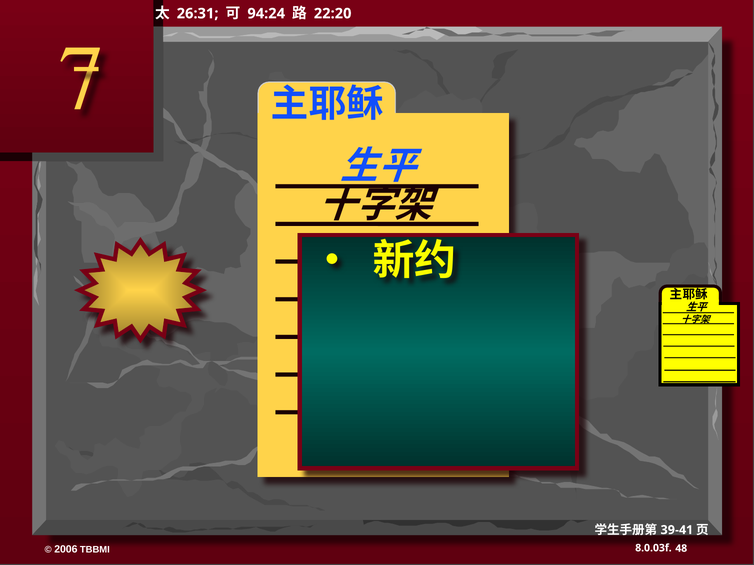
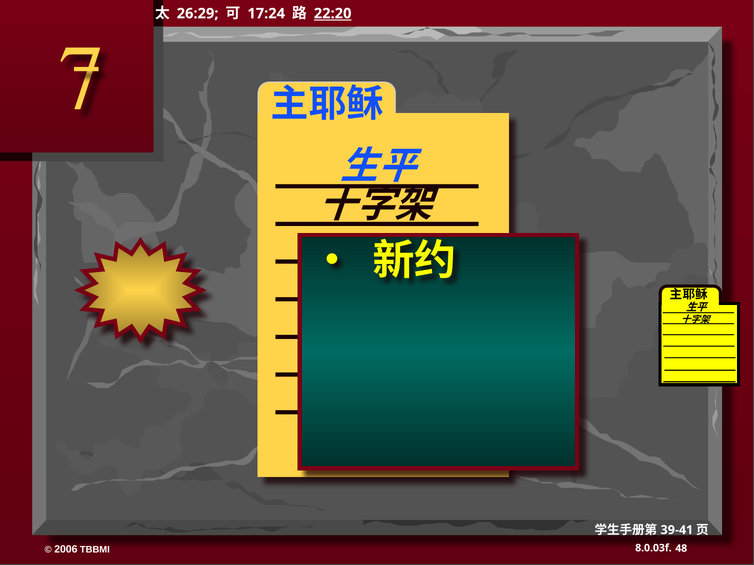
26:31: 26:31 -> 26:29 (198, 14)
94:24: 94:24 -> 17:24 (266, 14)
22:20 underline: none -> present (333, 14)
